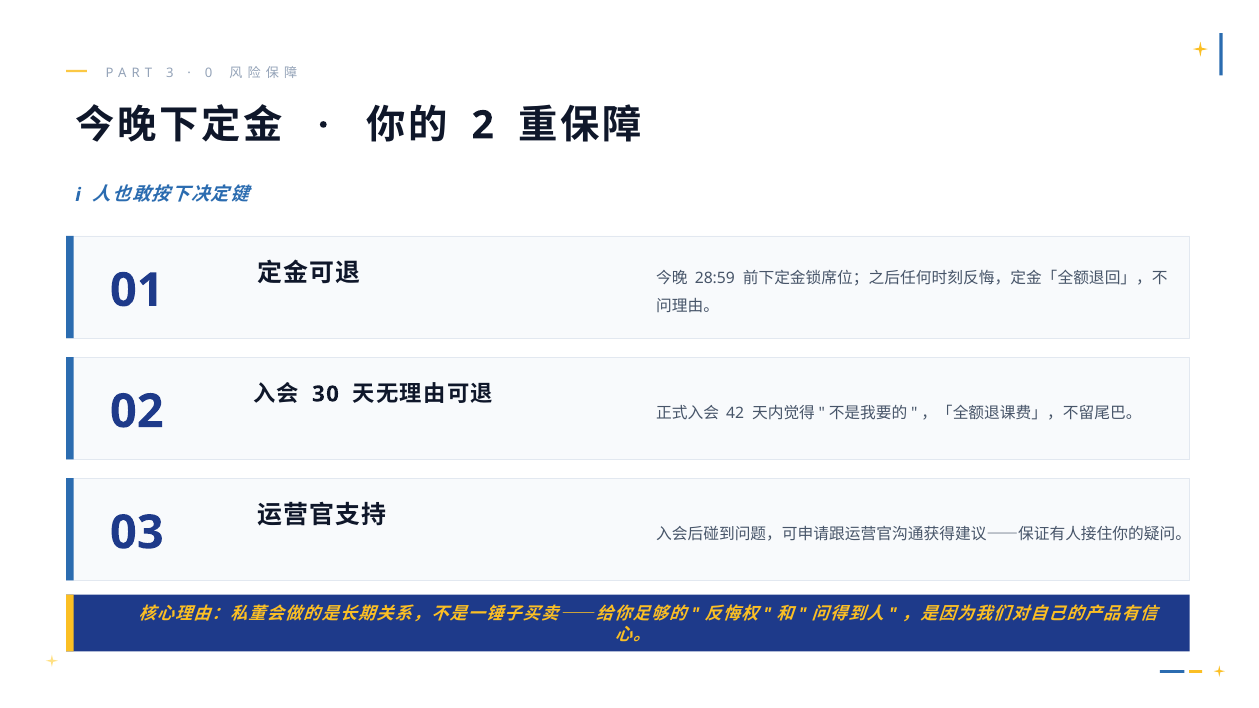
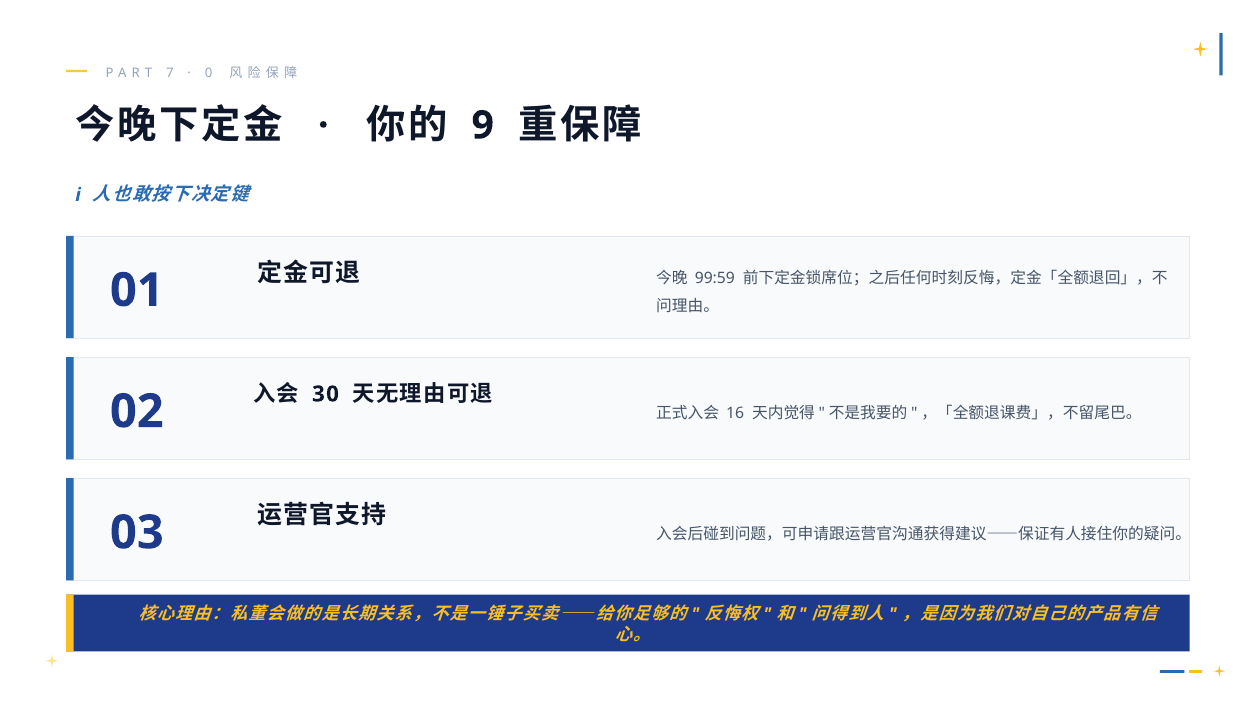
3: 3 -> 7 (170, 74)
2: 2 -> 9 (483, 125)
28:59: 28:59 -> 99:59 (715, 279)
42: 42 -> 16 (735, 414)
